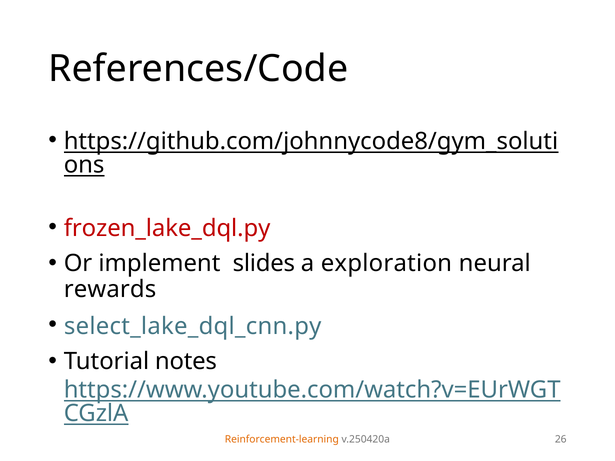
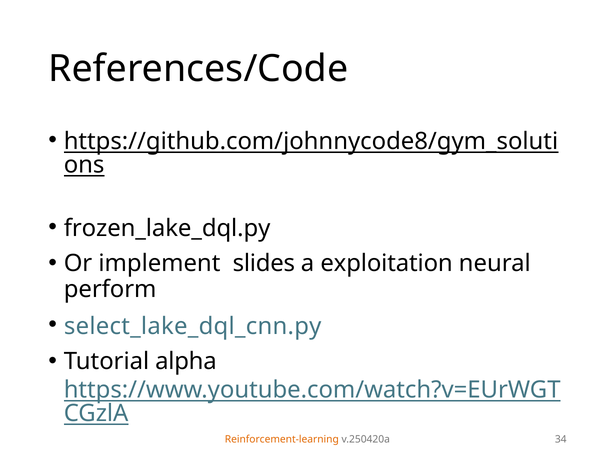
frozen_lake_dql.py colour: red -> black (167, 228)
exploration: exploration -> exploitation (387, 263)
rewards: rewards -> perform (110, 289)
notes: notes -> alpha (186, 361)
26: 26 -> 34 (561, 440)
